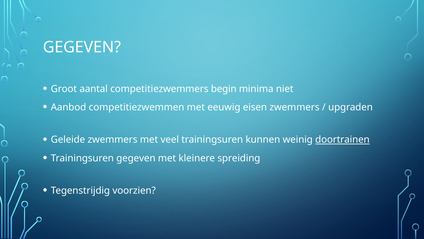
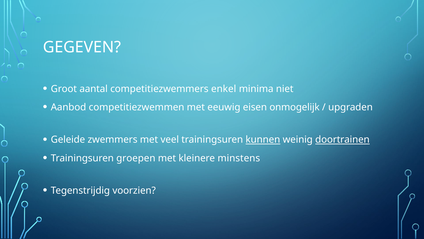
begin: begin -> enkel (224, 89)
eisen zwemmers: zwemmers -> onmogelijk (295, 107)
kunnen underline: none -> present (263, 139)
Trainingsuren gegeven: gegeven -> groepen (136, 158)
spreiding: spreiding -> minstens (239, 158)
